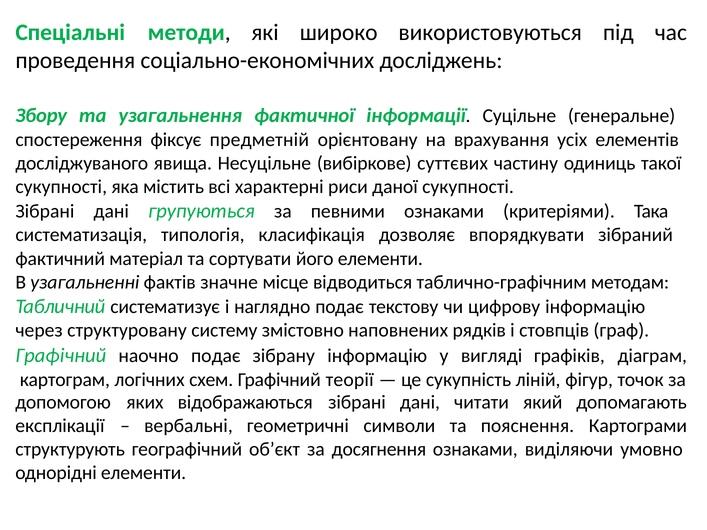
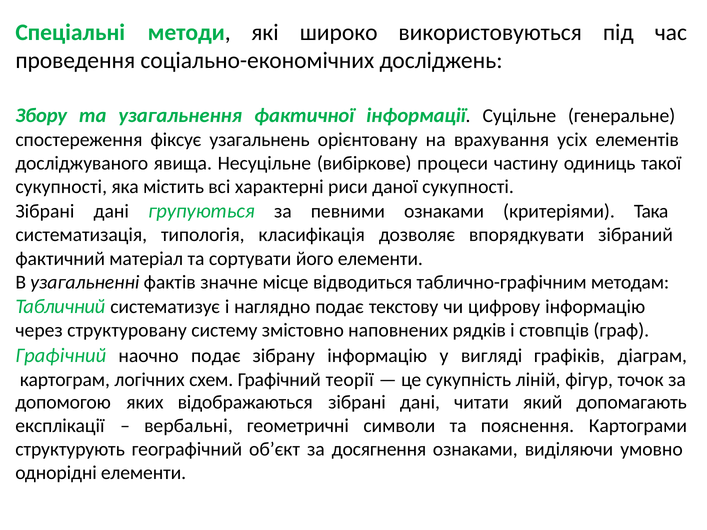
предметній: предметній -> узагальнень (260, 140)
суттєвих: суттєвих -> процеси (453, 163)
